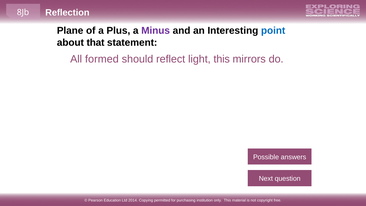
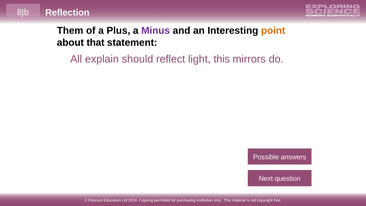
Plane: Plane -> Them (70, 31)
point colour: blue -> orange (273, 31)
formed: formed -> explain (102, 59)
